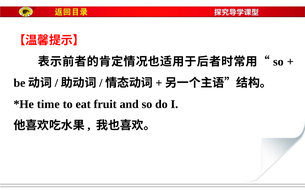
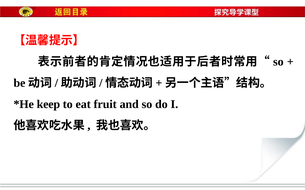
time: time -> keep (48, 105)
